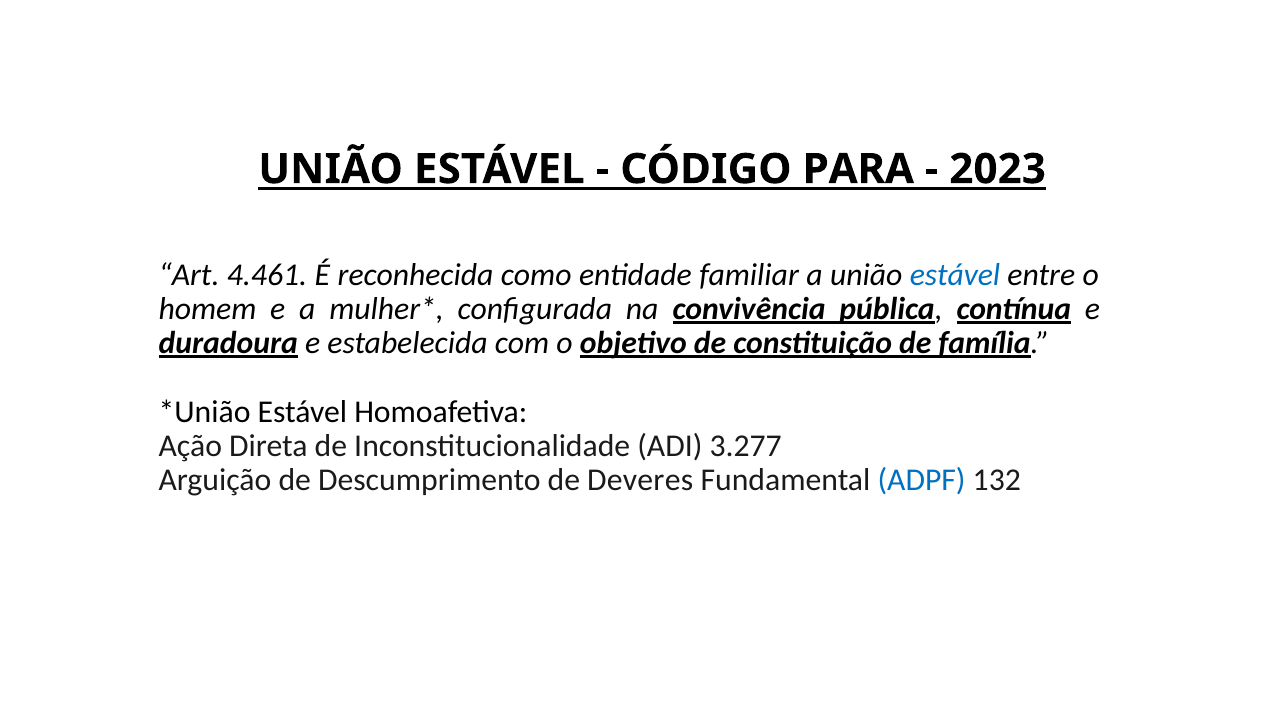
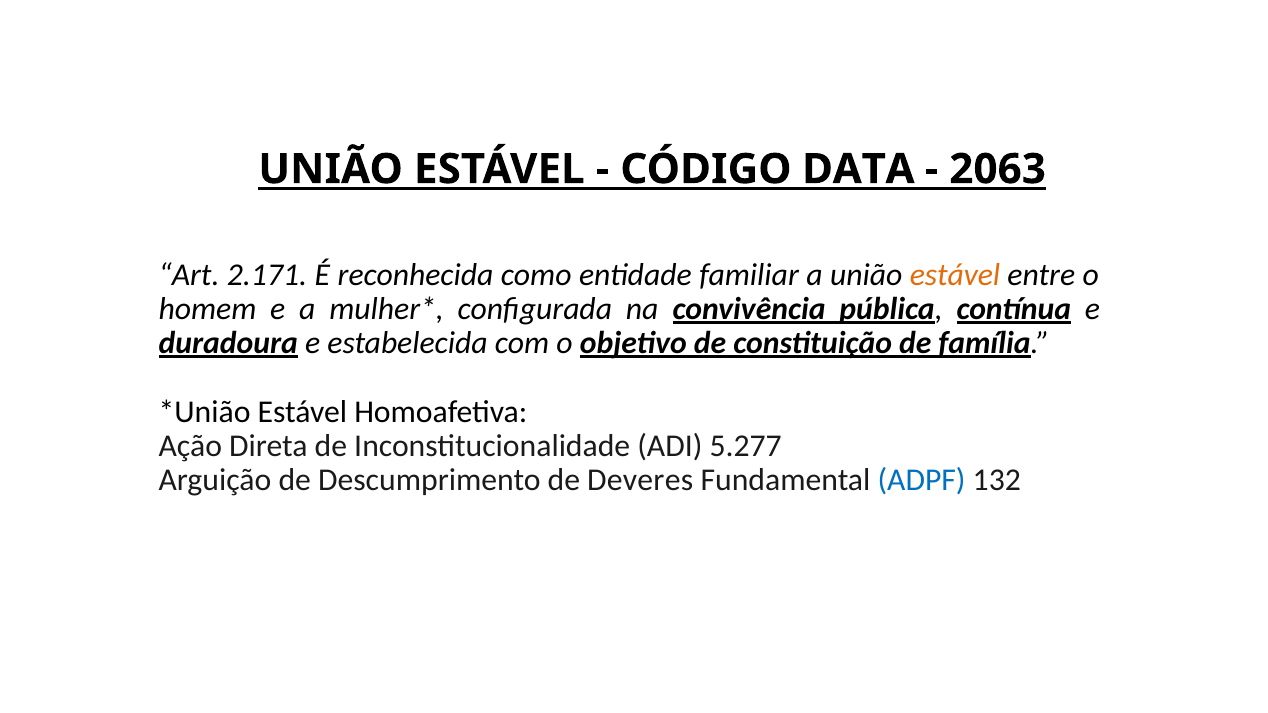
PARA: PARA -> DATA (858, 169)
2023: 2023 -> 2063 (998, 169)
4.461: 4.461 -> 2.171 (267, 275)
estável colour: blue -> orange (955, 275)
3.277: 3.277 -> 5.277 (746, 446)
